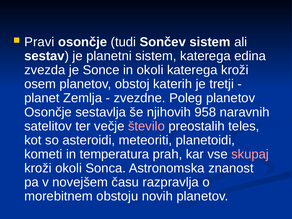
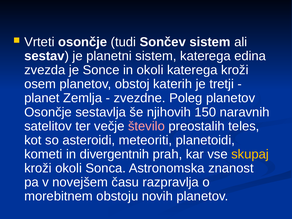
Pravi: Pravi -> Vrteti (39, 42)
958: 958 -> 150 (205, 112)
temperatura: temperatura -> divergentnih (114, 154)
skupaj colour: pink -> yellow (250, 154)
